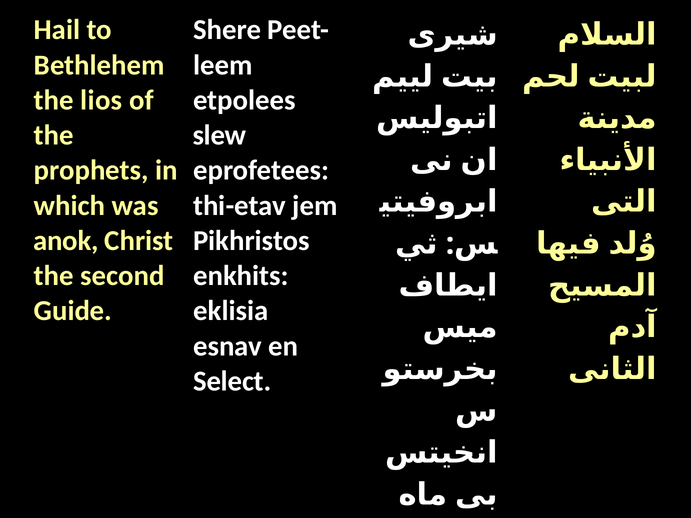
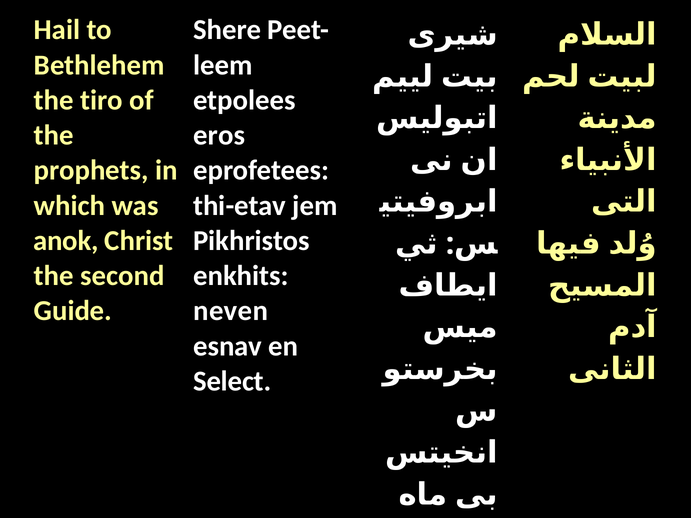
lios: lios -> tiro (102, 100)
slew: slew -> eros (219, 135)
eklisia: eklisia -> neven (231, 311)
